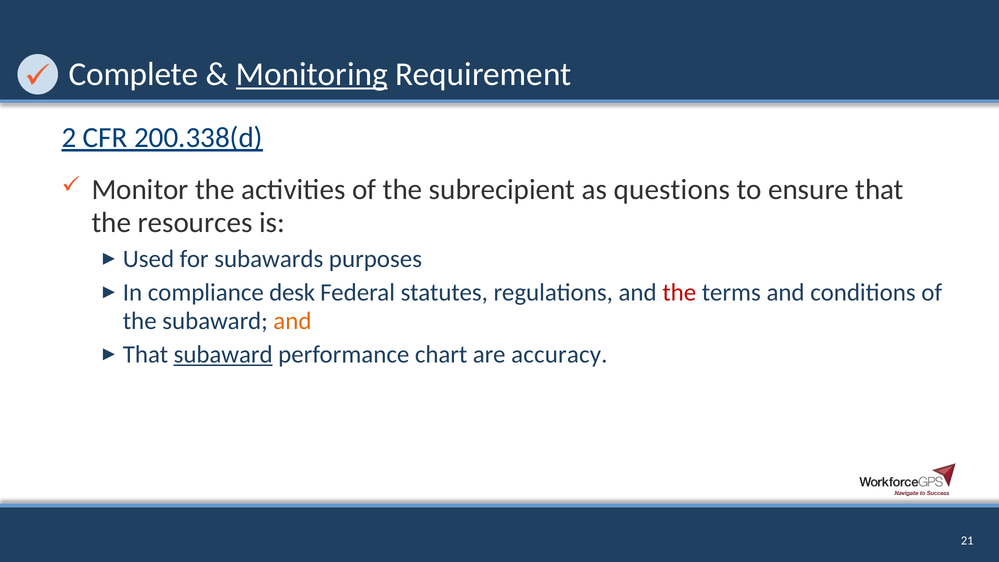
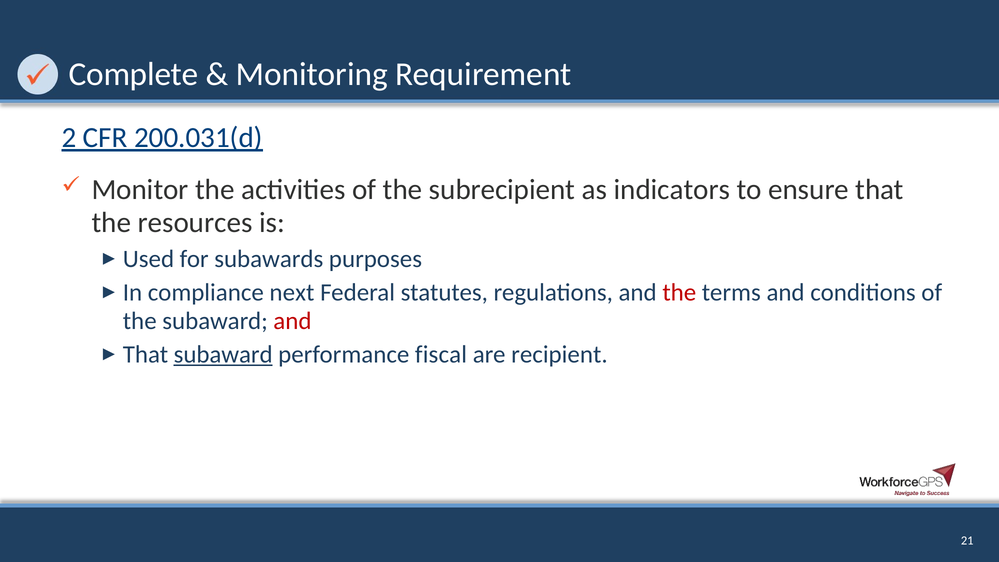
Monitoring underline: present -> none (312, 74)
200.338(d: 200.338(d -> 200.031(d (198, 138)
questions: questions -> indicators (672, 190)
desk: desk -> next (292, 292)
and colour: orange -> red (292, 321)
chart: chart -> fiscal (441, 355)
accuracy: accuracy -> recipient (559, 355)
